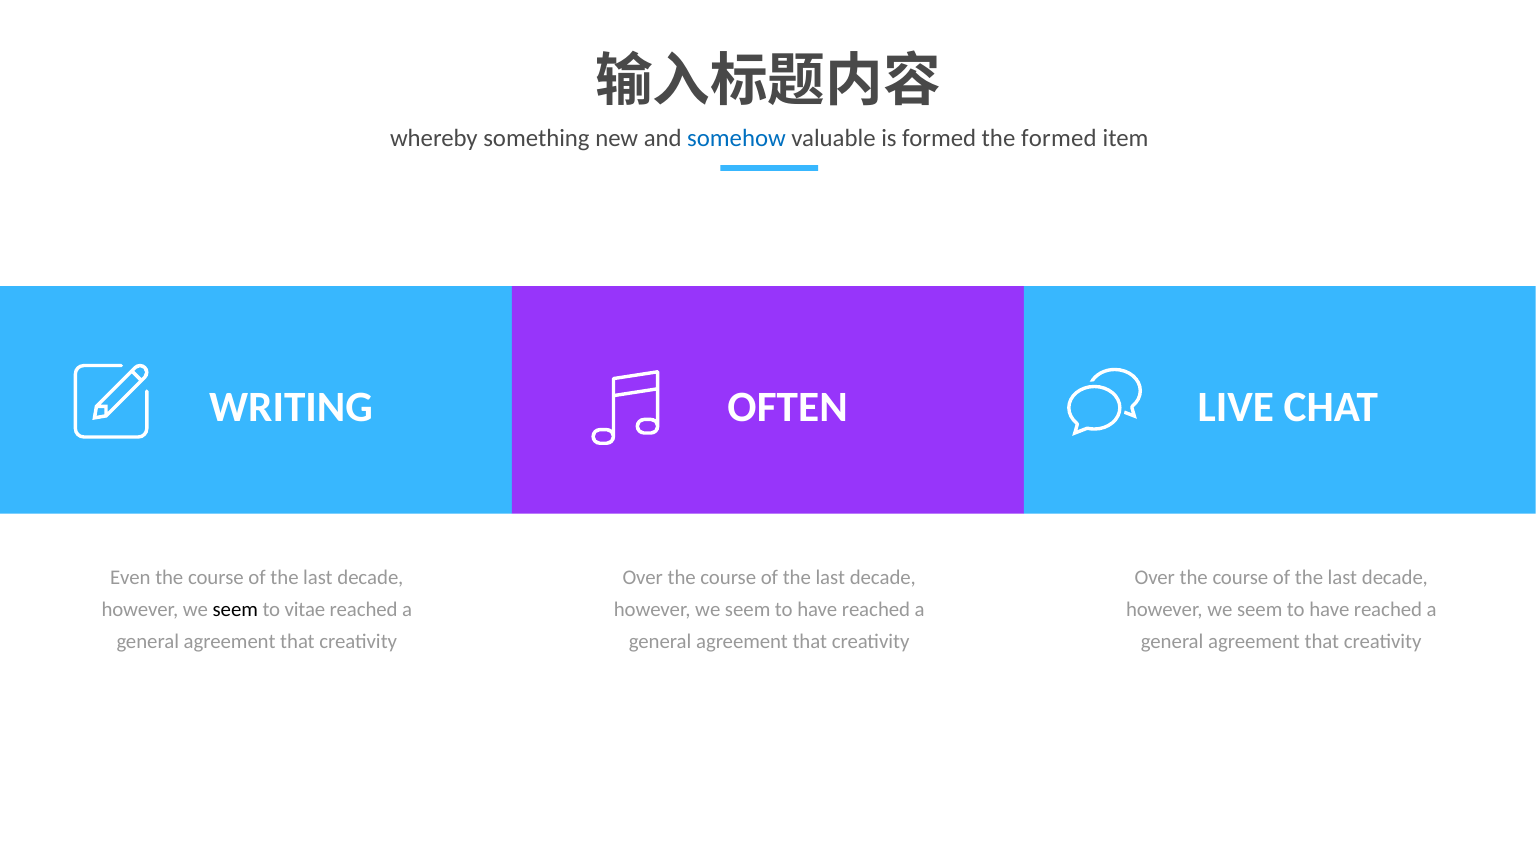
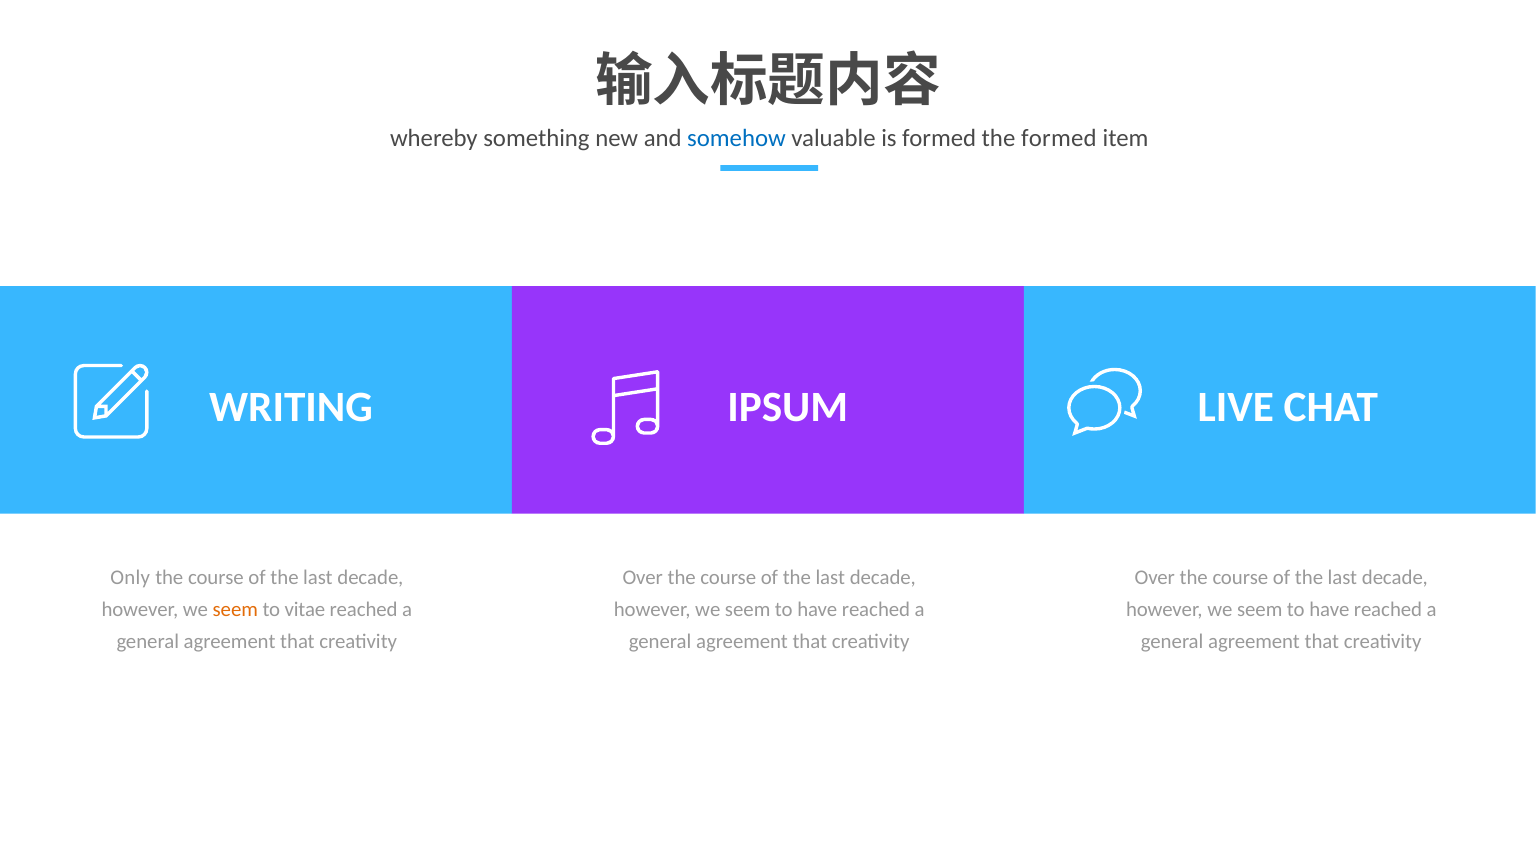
OFTEN: OFTEN -> IPSUM (788, 407)
Even: Even -> Only (130, 577)
seem colour: black -> orange (235, 610)
